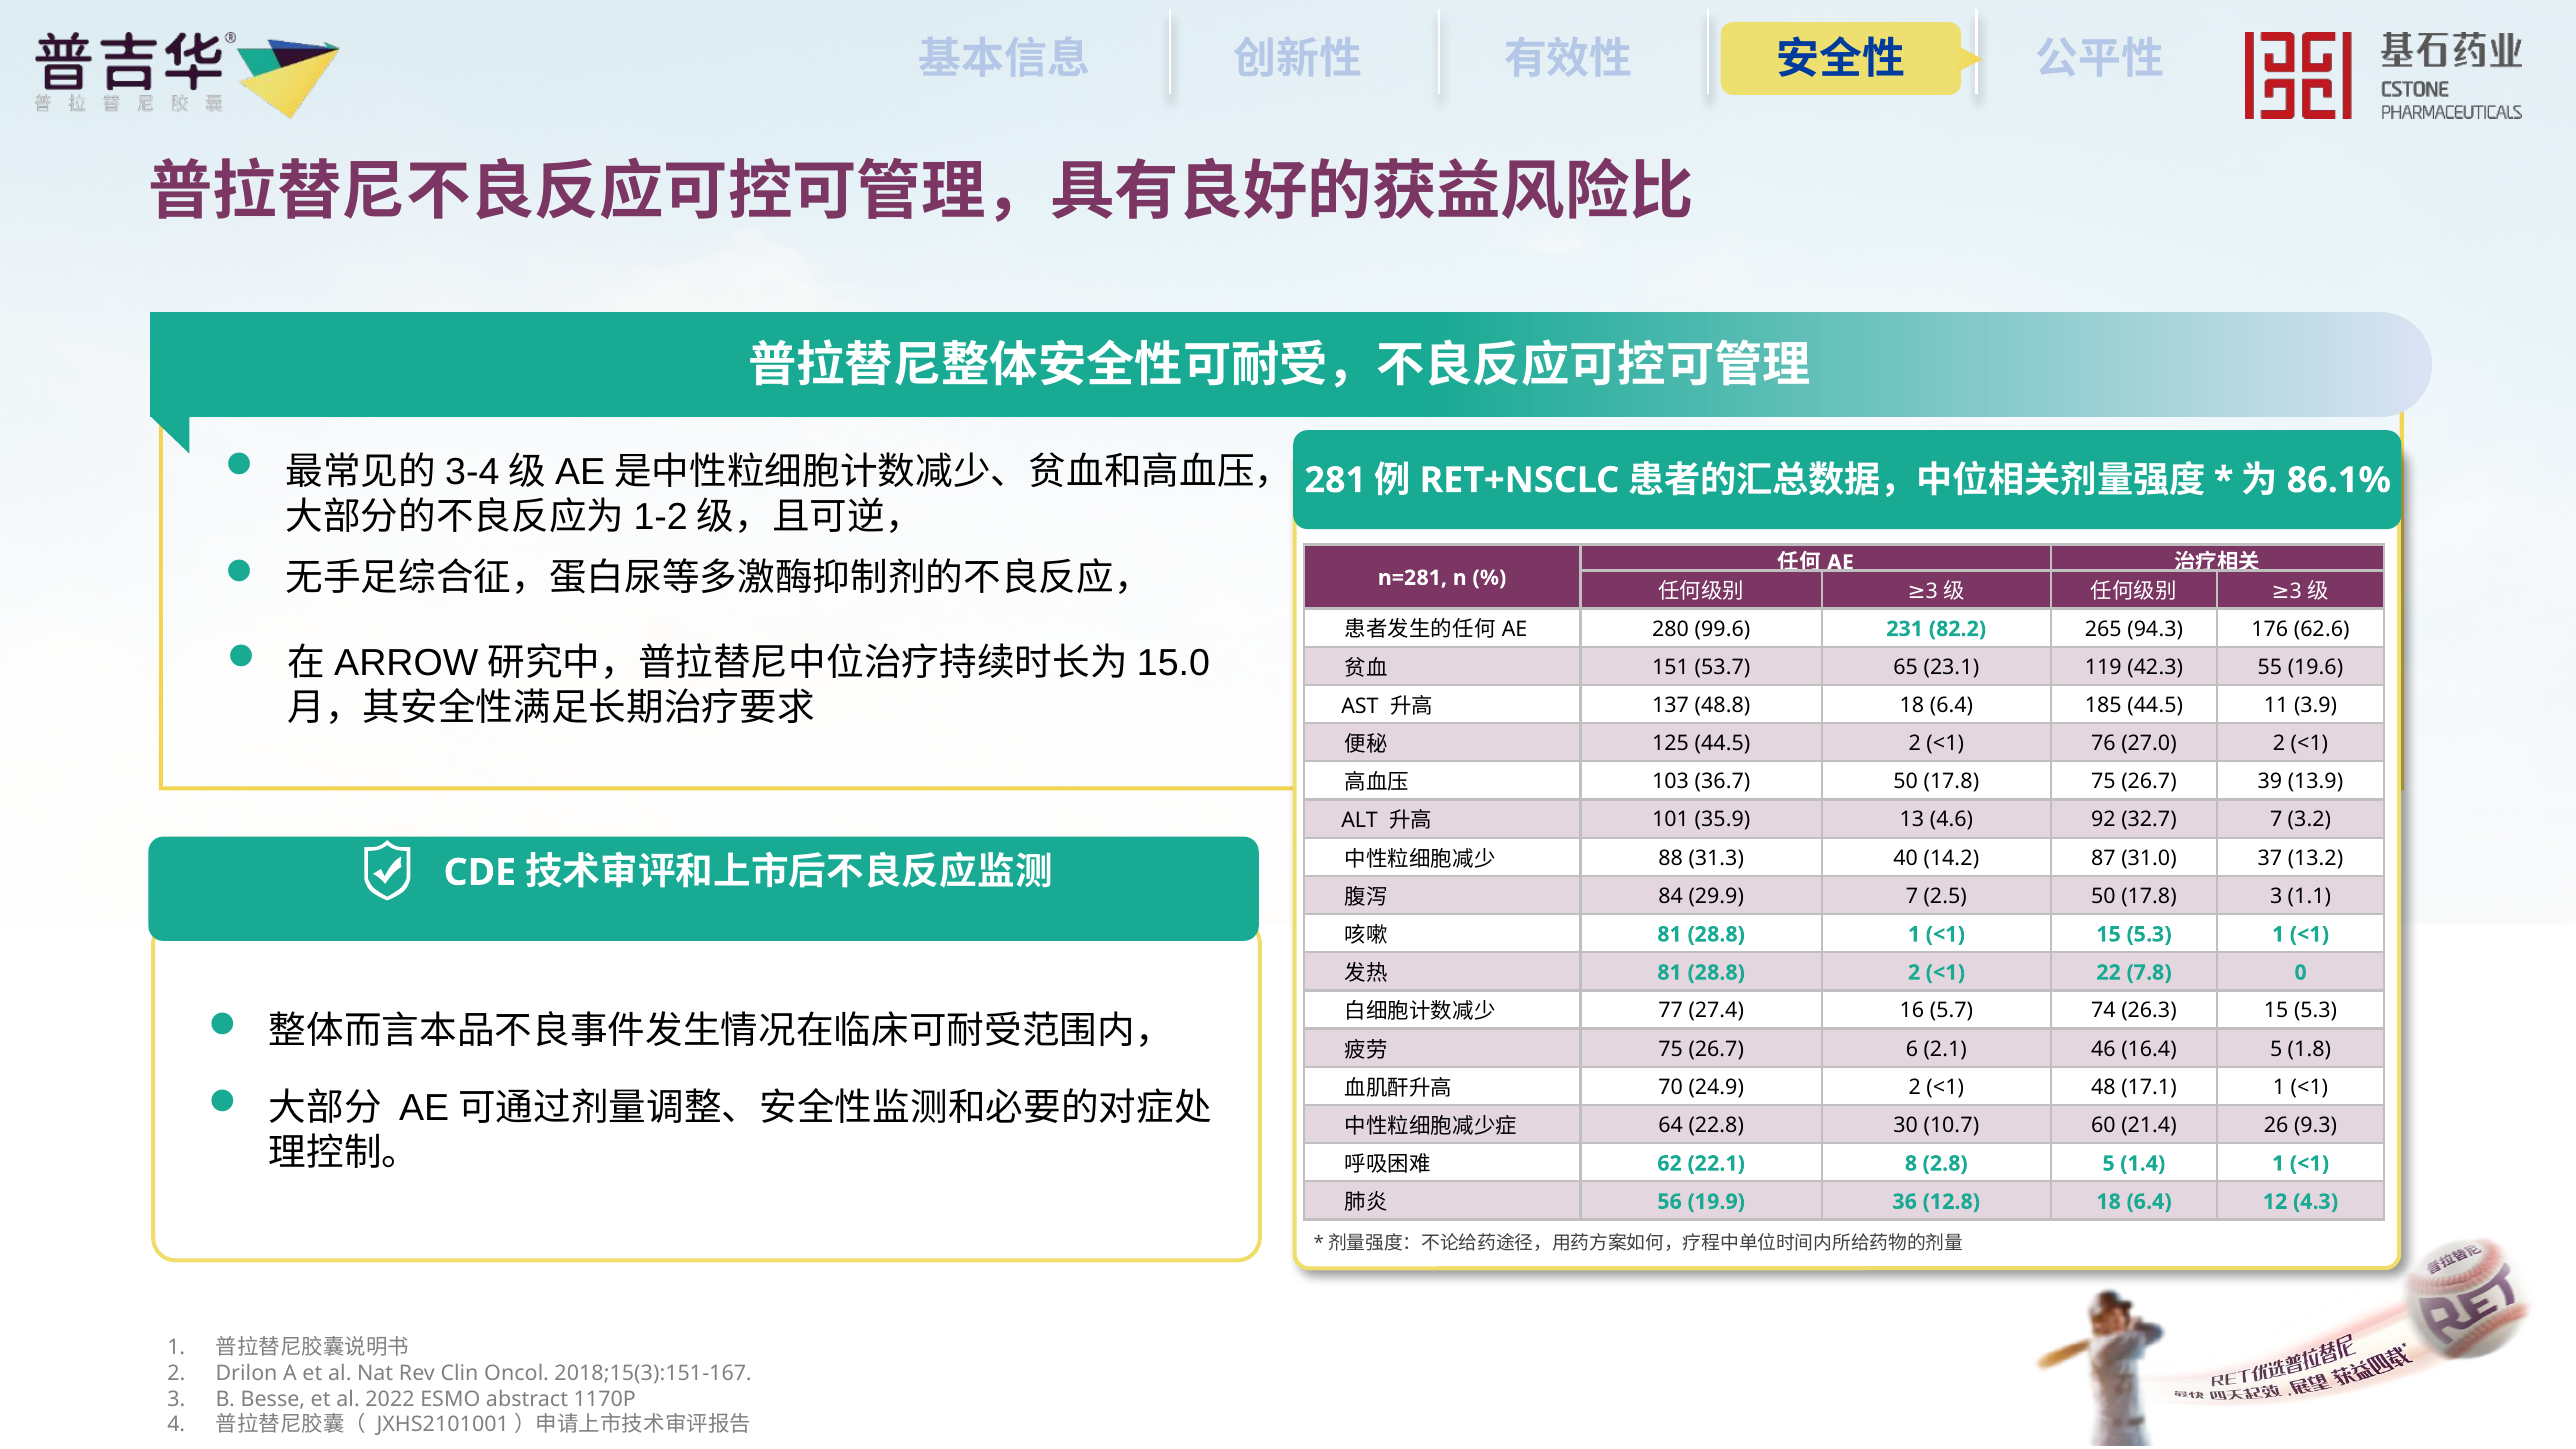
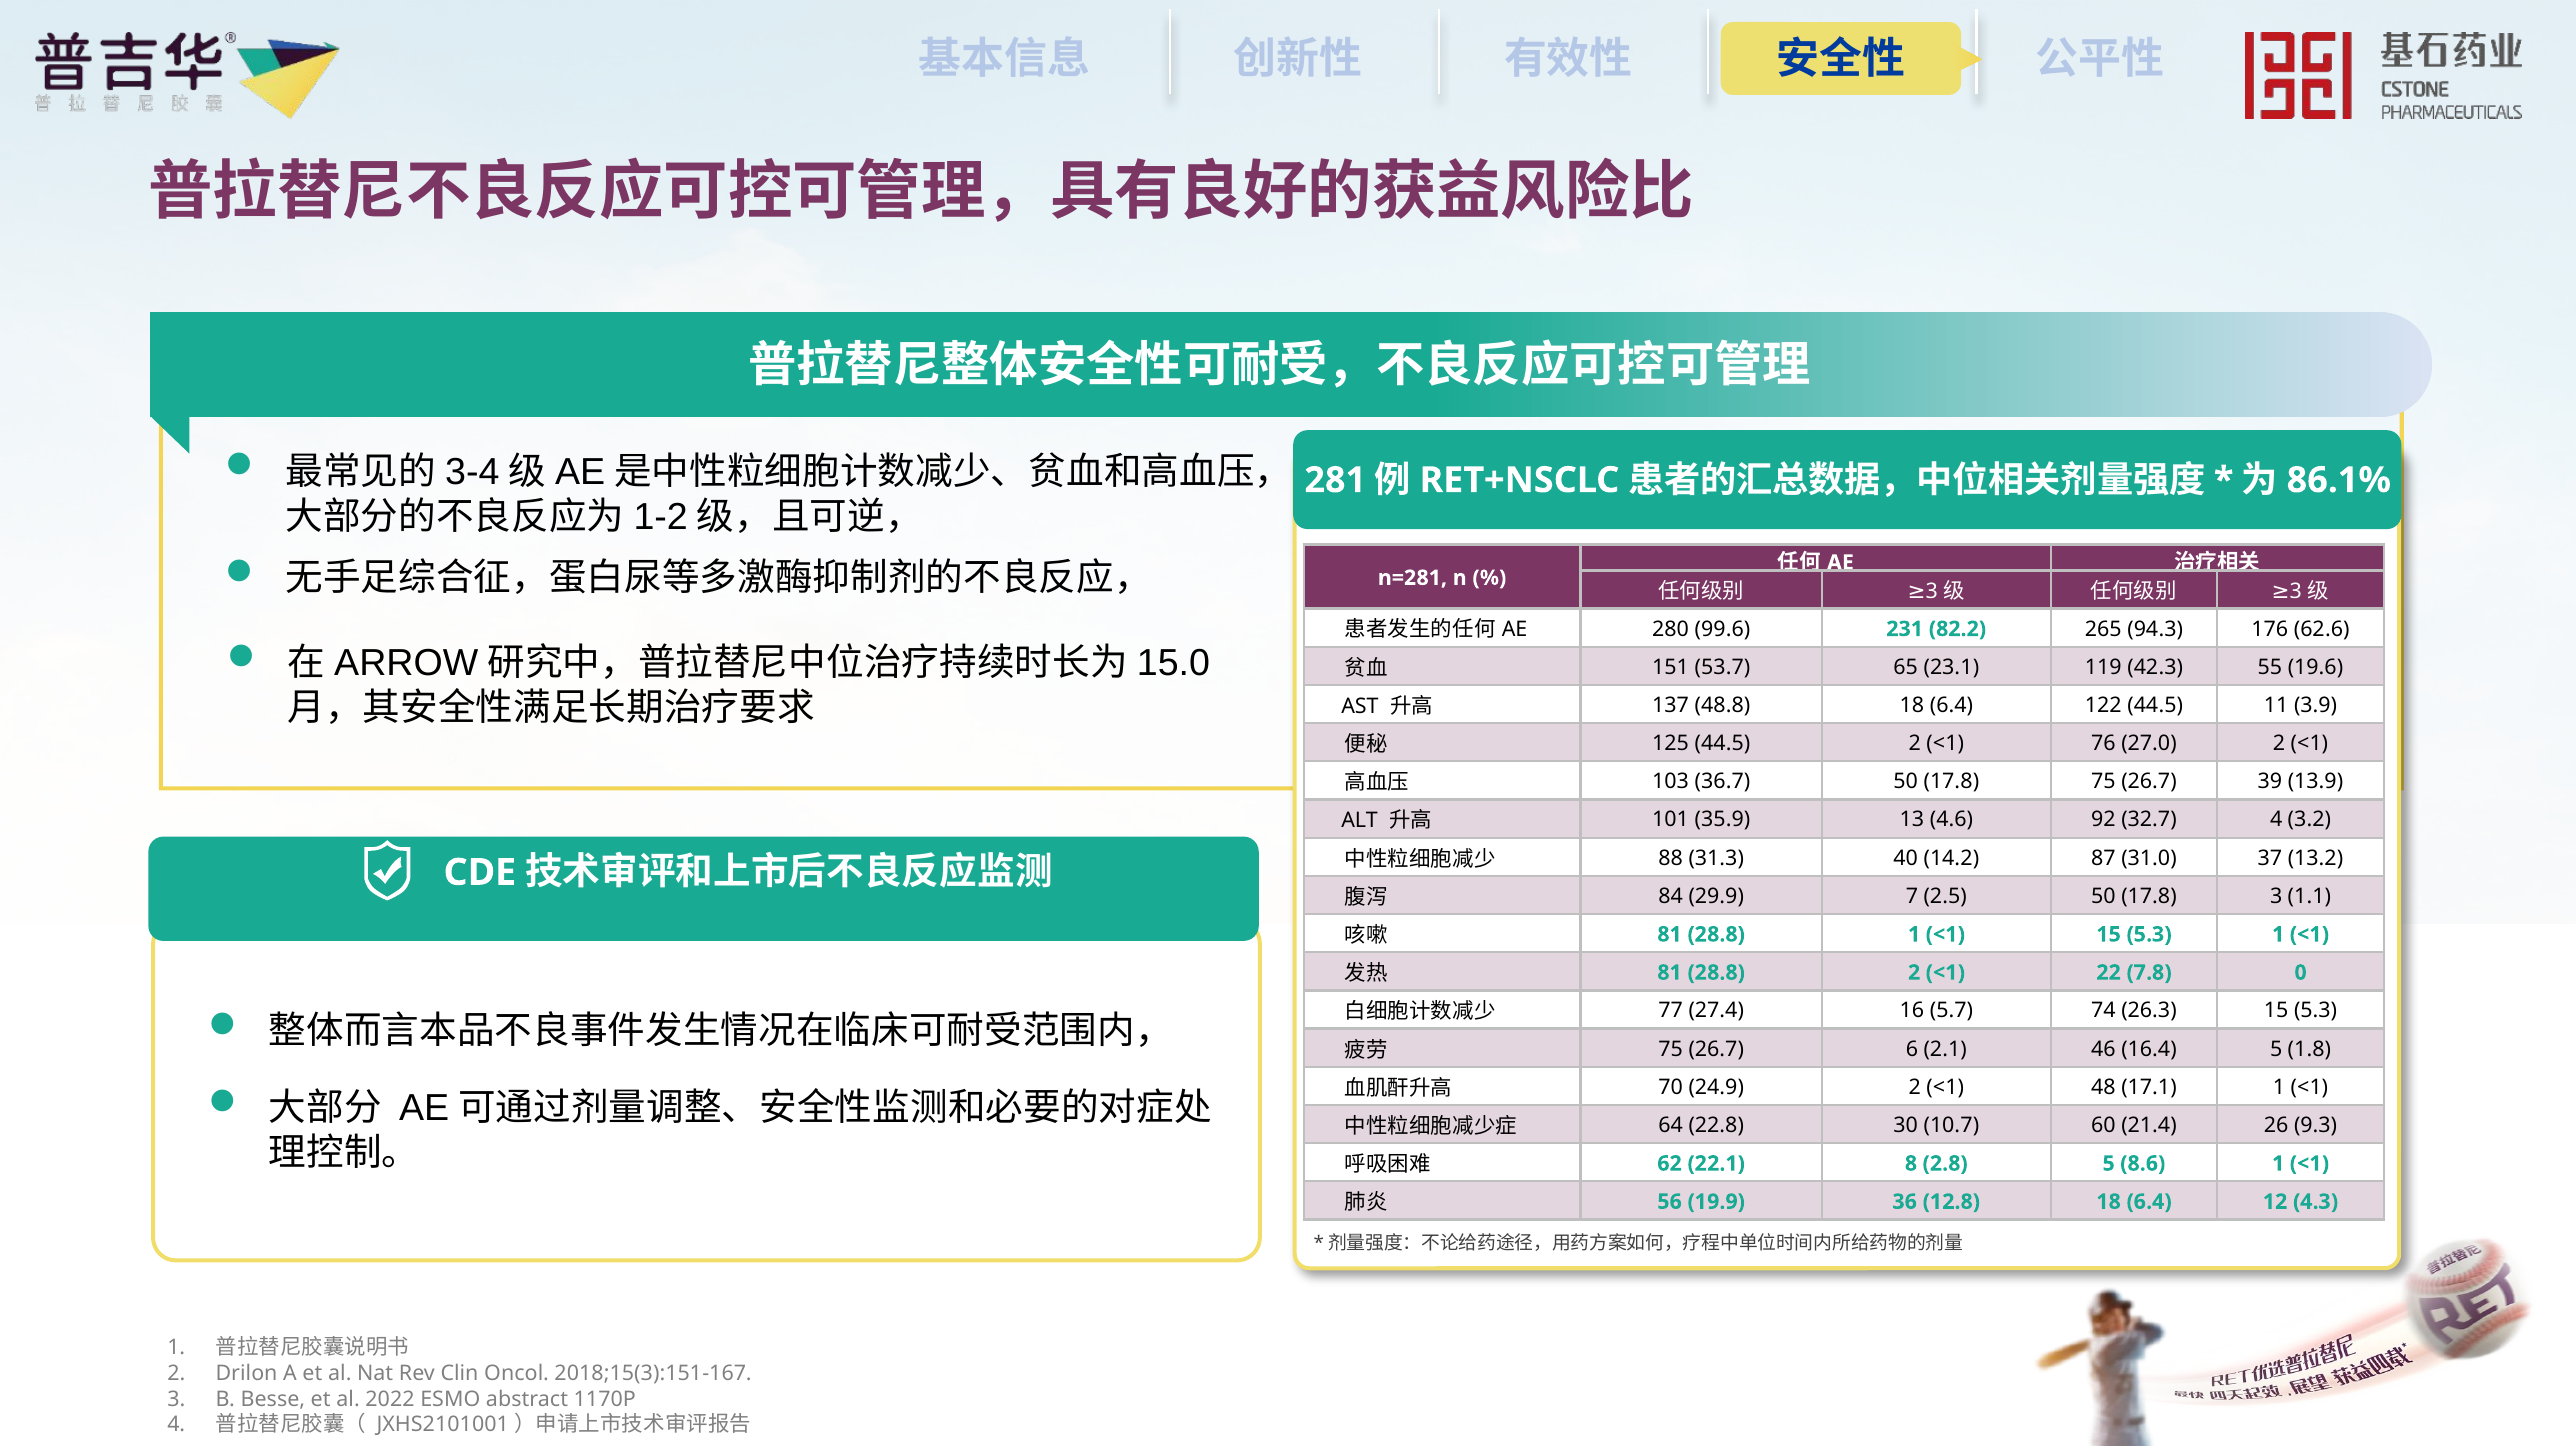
185: 185 -> 122 (2103, 705)
32.7 7: 7 -> 4 (2276, 820)
1.4: 1.4 -> 8.6 (2143, 1164)
